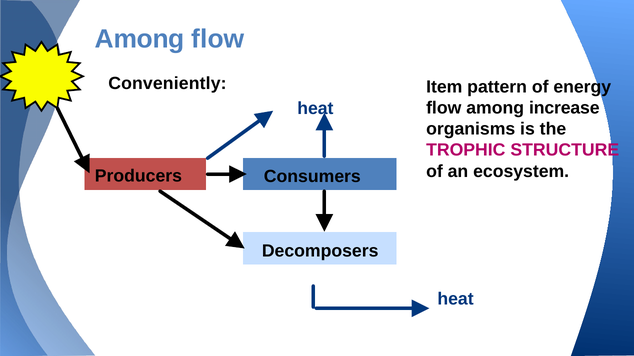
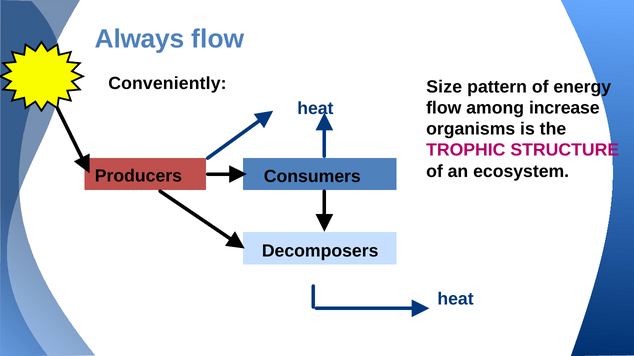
Among: Among -> Always (140, 39)
Item: Item -> Size (444, 87)
